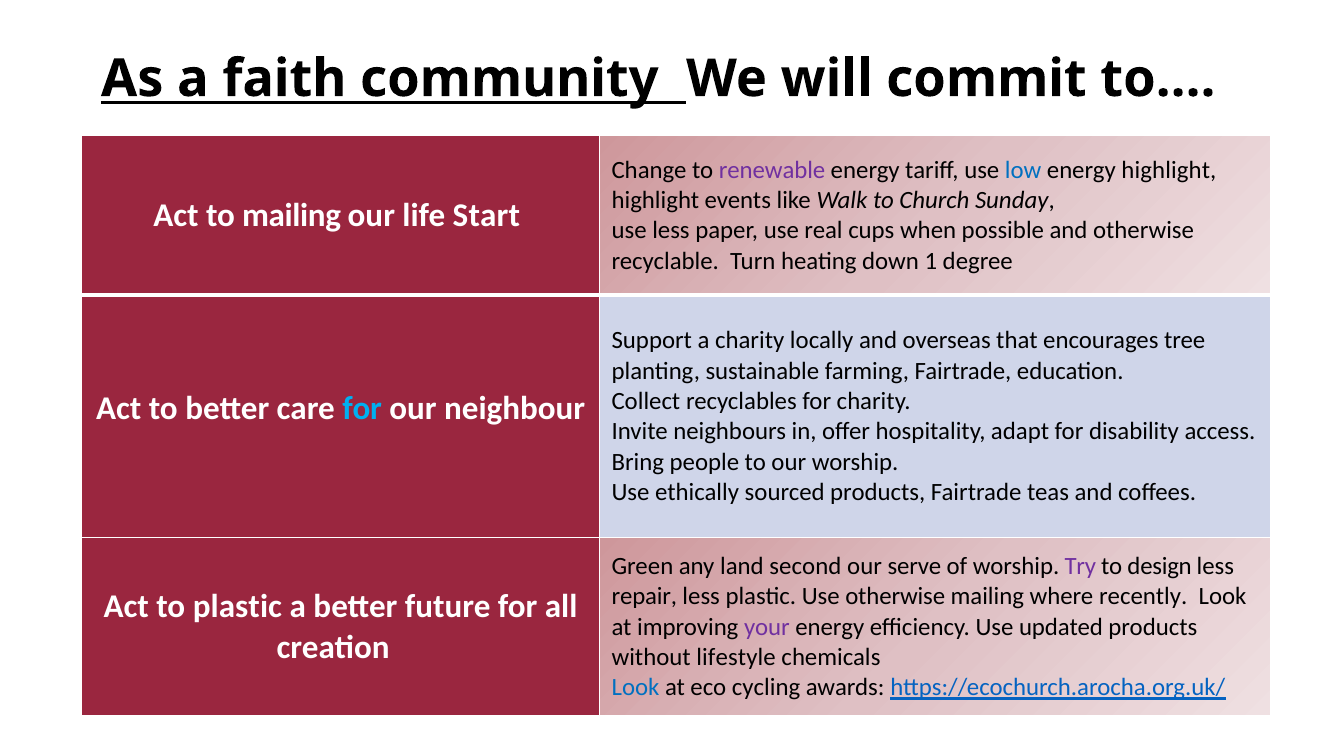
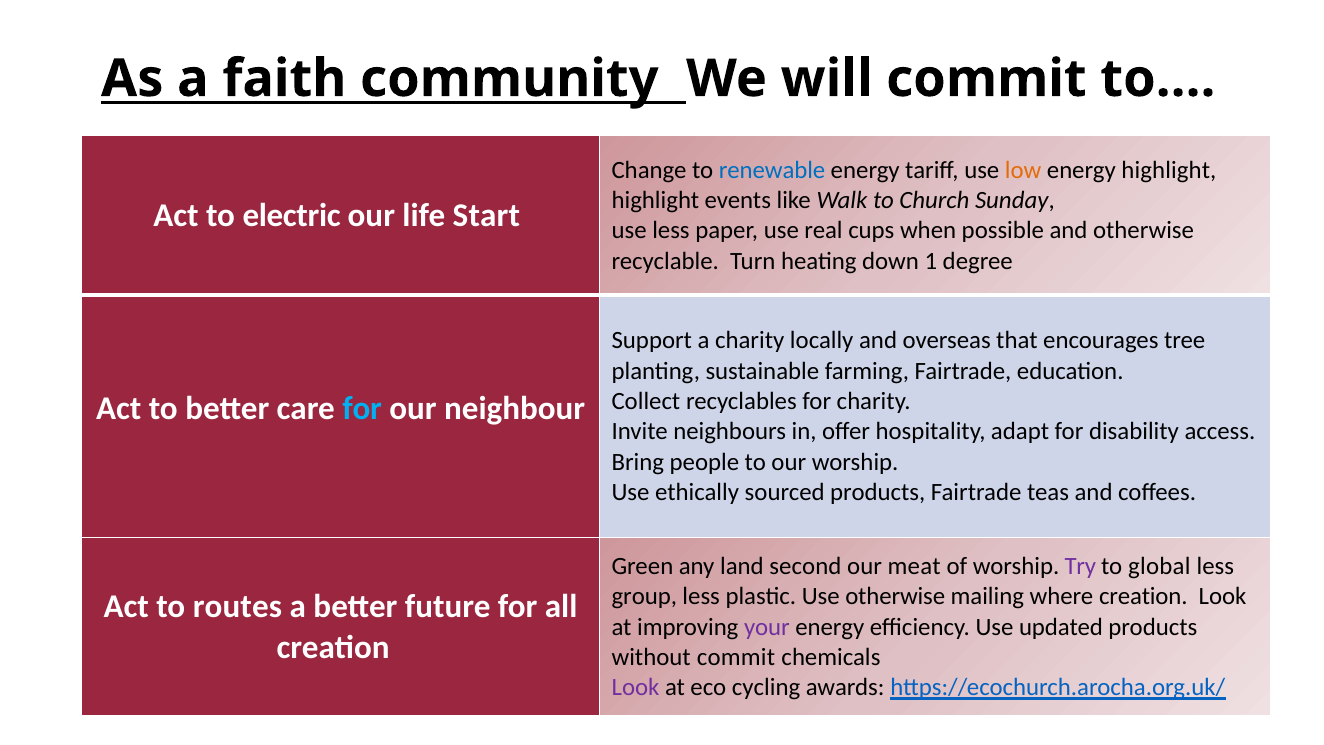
renewable colour: purple -> blue (772, 170)
low colour: blue -> orange (1023, 170)
to mailing: mailing -> electric (292, 215)
serve: serve -> meat (914, 566)
design: design -> global (1159, 566)
repair: repair -> group (644, 596)
where recently: recently -> creation (1143, 596)
to plastic: plastic -> routes (237, 607)
without lifestyle: lifestyle -> commit (736, 657)
Look colour: blue -> purple (636, 687)
